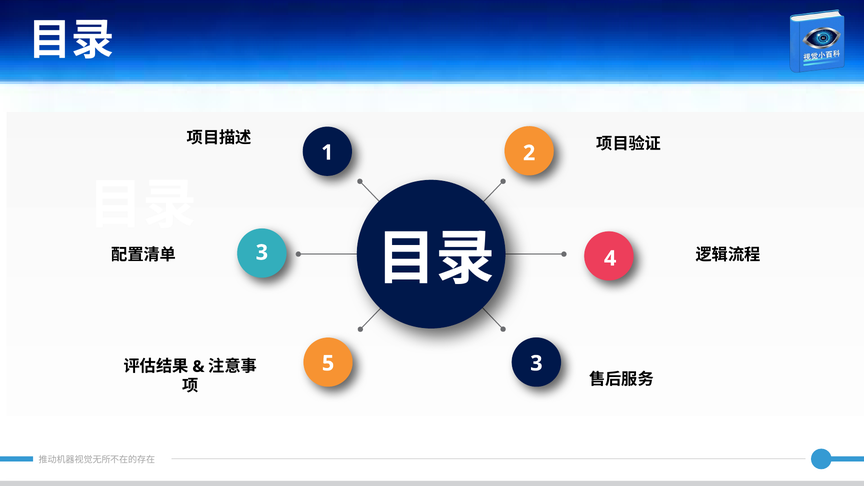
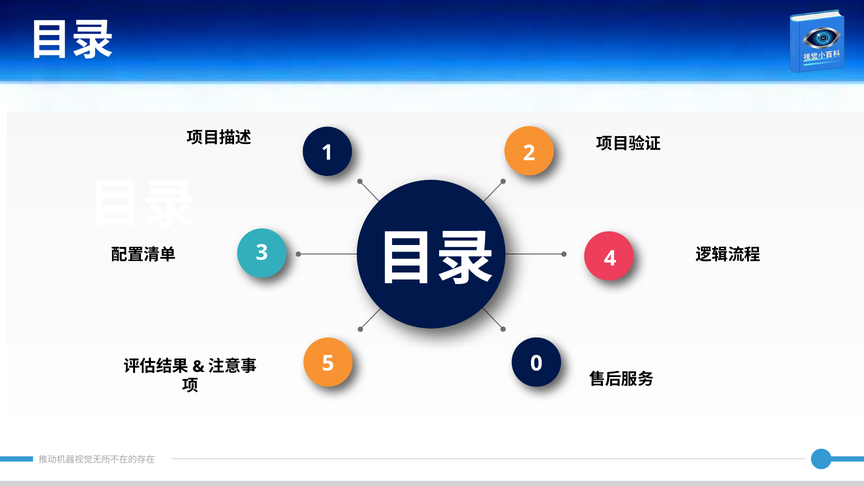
5 3: 3 -> 0 (536, 363)
